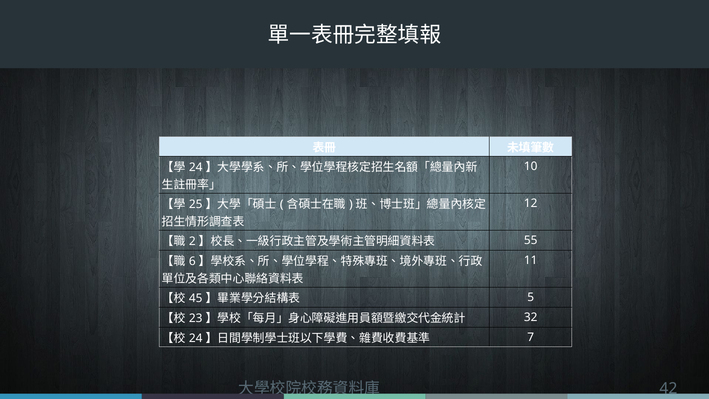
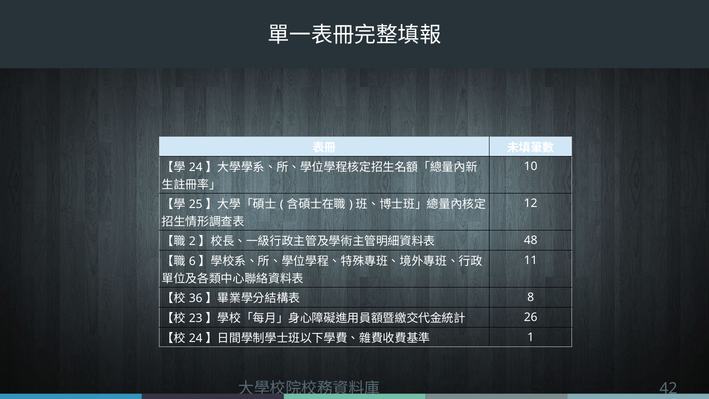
55: 55 -> 48 (531, 240)
45: 45 -> 36 (196, 298)
5: 5 -> 8 (531, 297)
32: 32 -> 26 (531, 317)
7: 7 -> 1 (531, 337)
